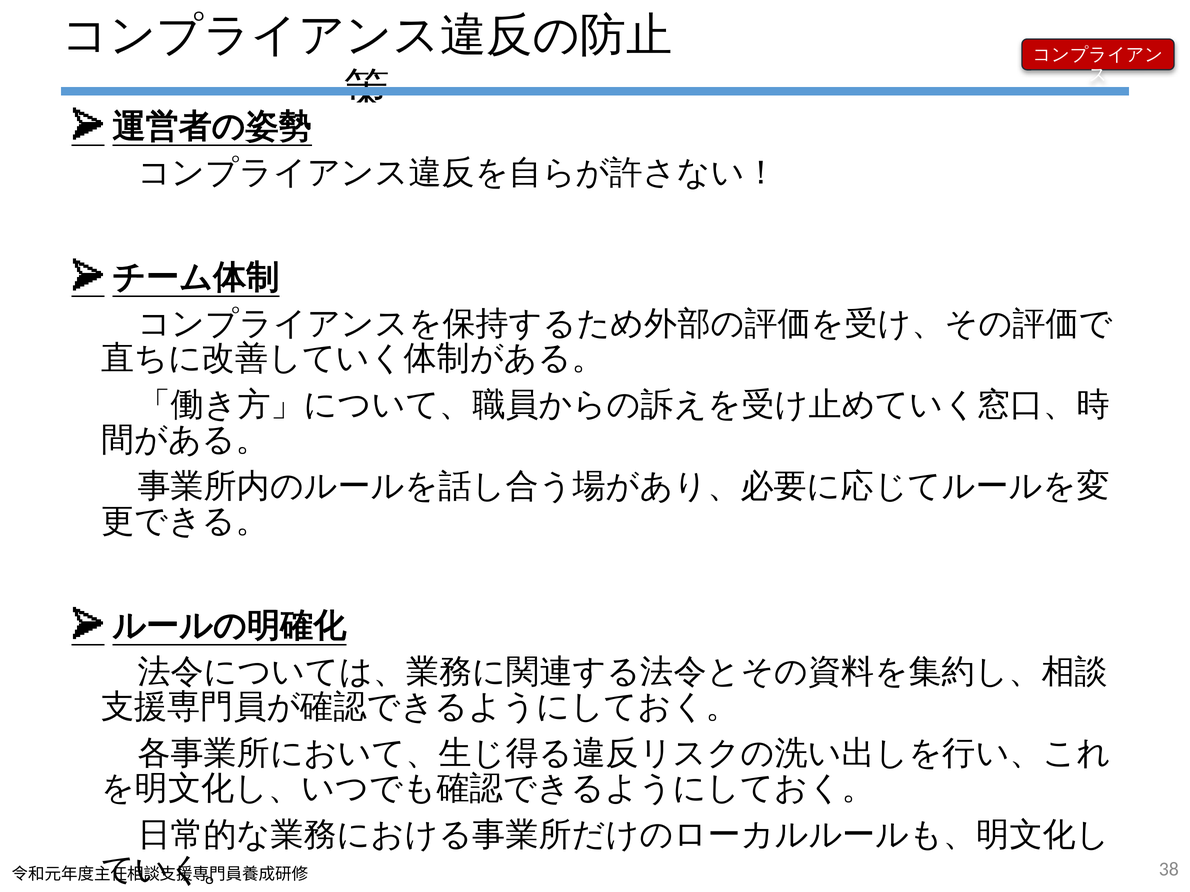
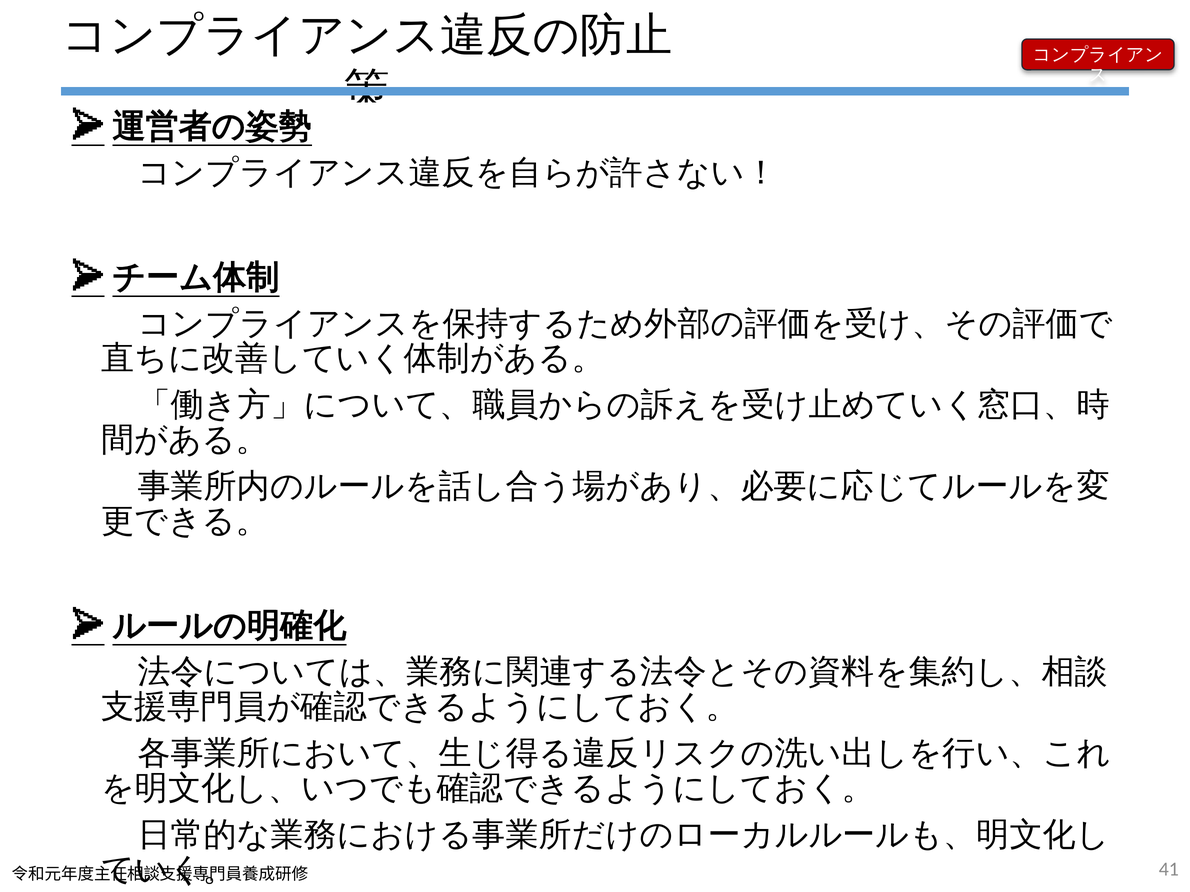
38: 38 -> 41 (1169, 870)
